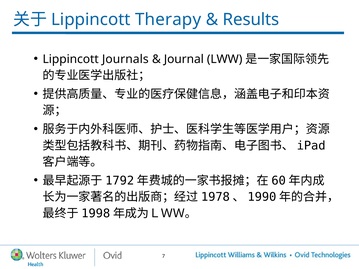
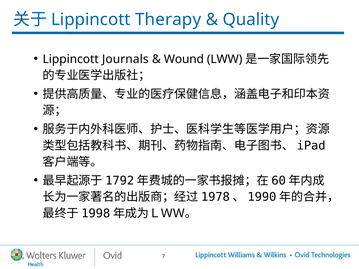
Results: Results -> Quality (251, 19)
Journal: Journal -> Wound (184, 59)
